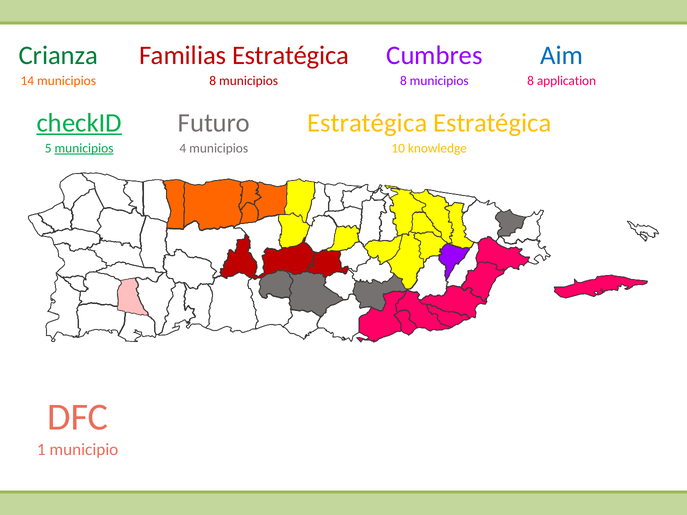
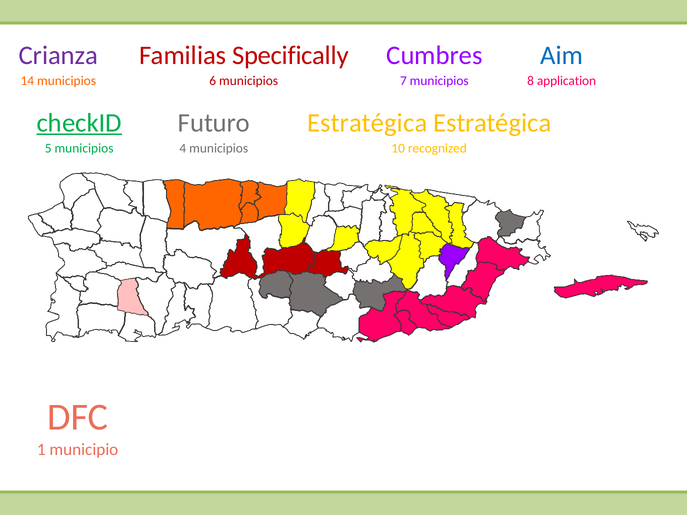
Crianza colour: green -> purple (58, 56)
Familias Estratégica: Estratégica -> Specifically (290, 56)
14 municipios 8: 8 -> 6 (213, 81)
8: 8 -> 7 (403, 81)
municipios underline: present -> none (84, 148)
knowledge: knowledge -> recognized (437, 148)
